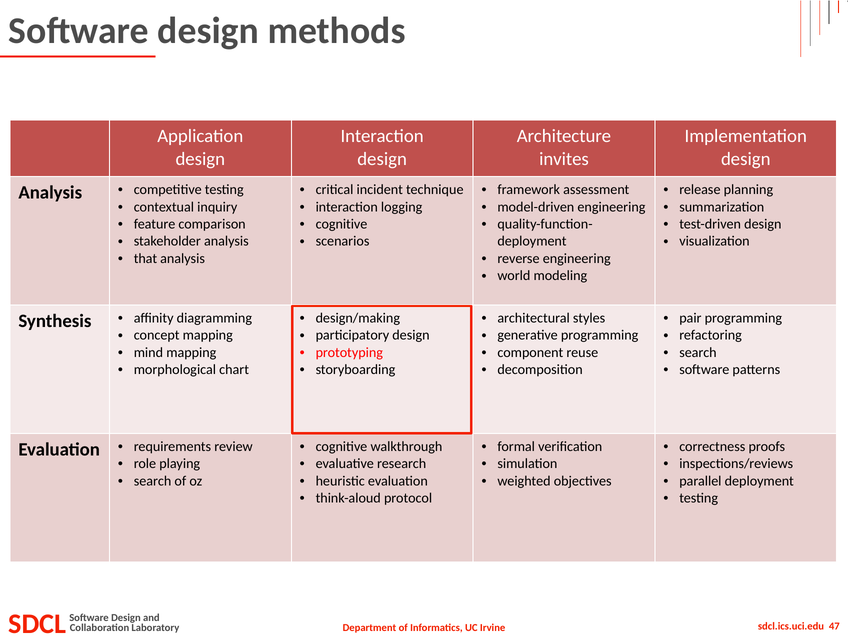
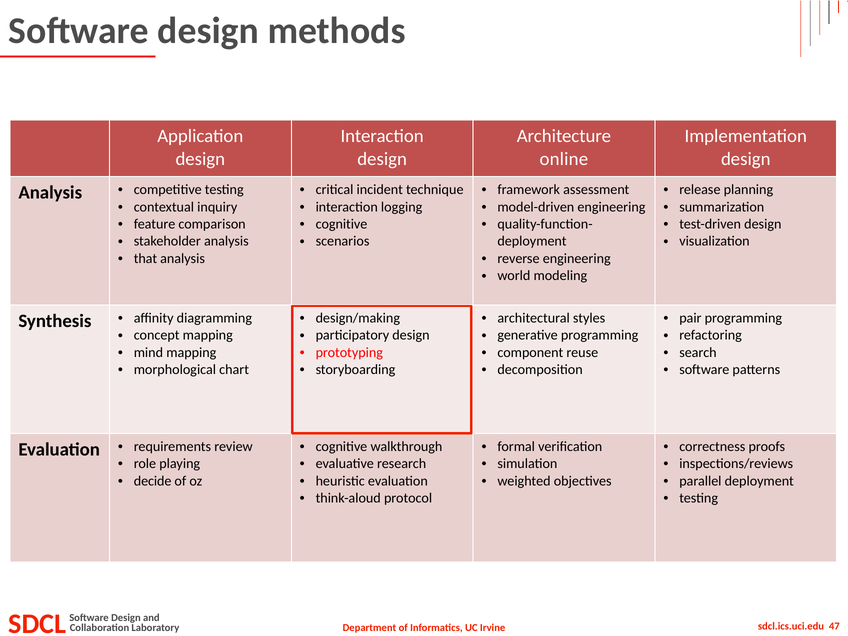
invites: invites -> online (564, 159)
search: search -> decide (153, 481)
